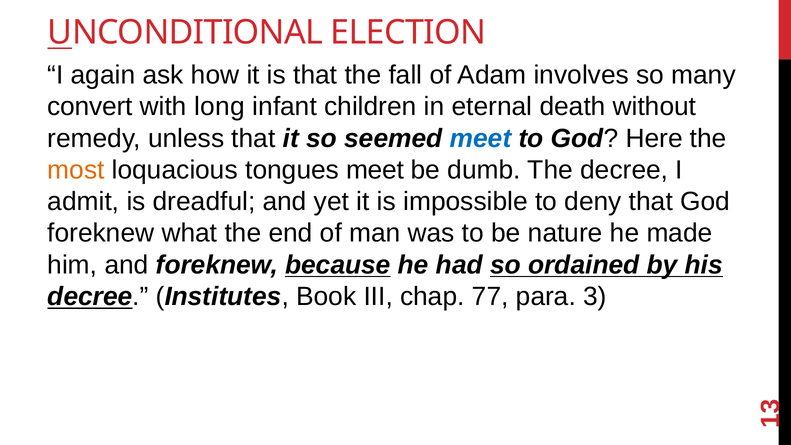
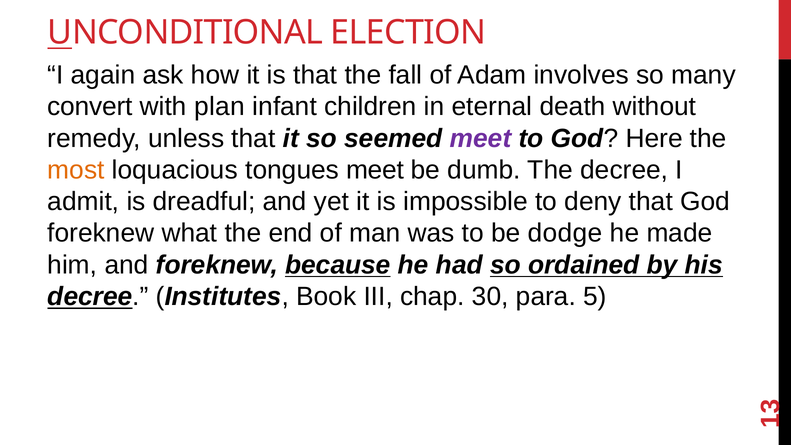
long: long -> plan (219, 107)
meet colour: blue -> purple (481, 138)
nature: nature -> dodge (565, 233)
77: 77 -> 30 (490, 297)
para 3: 3 -> 5 (595, 297)
